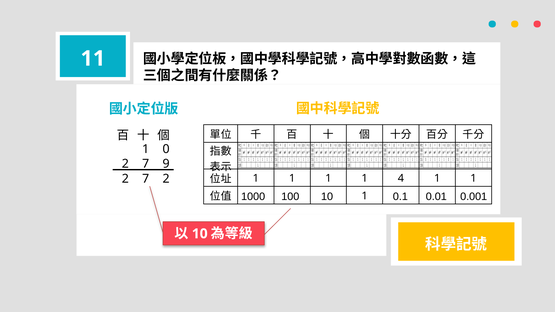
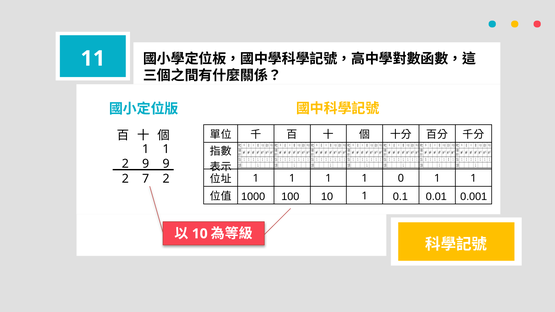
0: 0 -> 1 (166, 149)
7: 7 -> 9 (146, 164)
4: 4 -> 0 (401, 178)
